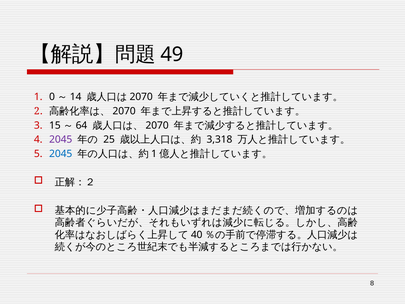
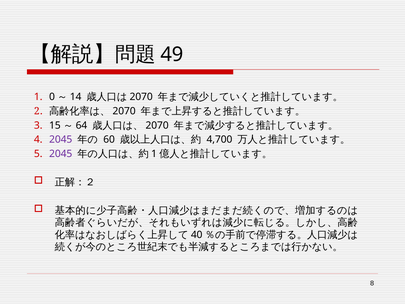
25: 25 -> 60 (109, 139)
3,318: 3,318 -> 4,700 (219, 139)
2045 colour: blue -> purple (61, 154)
